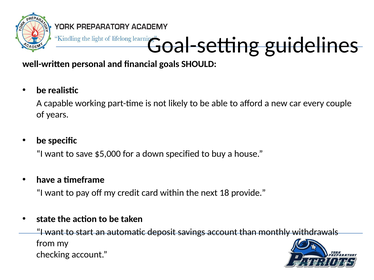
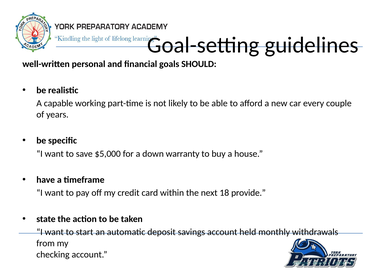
specified: specified -> warranty (183, 154)
than: than -> held (248, 233)
